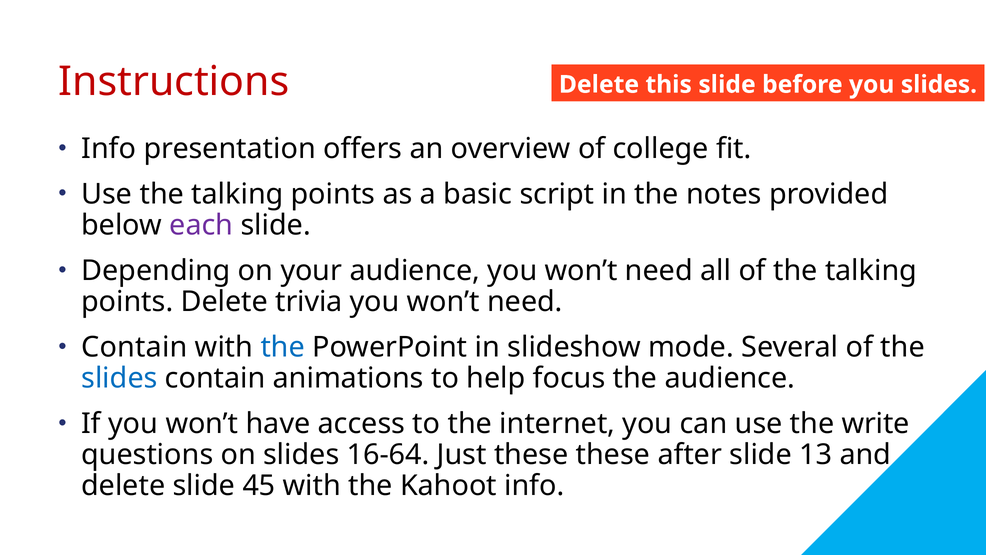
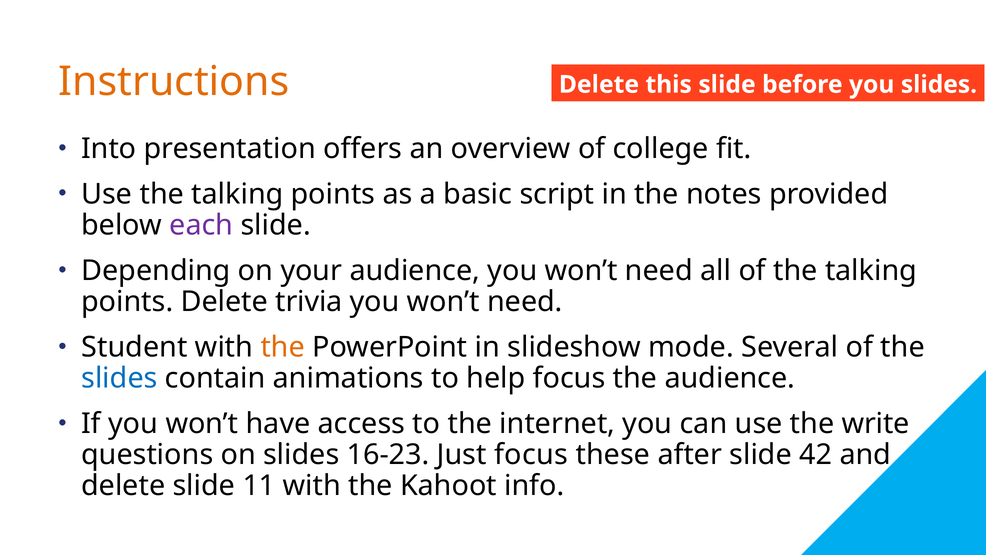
Instructions colour: red -> orange (174, 82)
Info: Info -> Into (109, 148)
Contain: Contain -> Student (134, 347)
the colour: blue -> orange (283, 347)
16-64: 16-64 -> 16-23 (388, 455)
Just these: these -> focus (531, 455)
13: 13 -> 42 (816, 455)
45: 45 -> 11 (259, 486)
